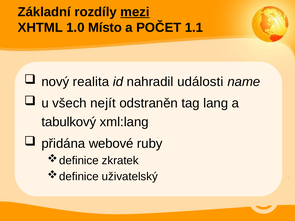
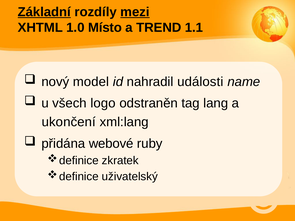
Základní underline: none -> present (44, 12)
POČET: POČET -> TREND (159, 28)
realita: realita -> model (91, 82)
nejít: nejít -> logo (103, 103)
tabulkový: tabulkový -> ukončení (69, 122)
